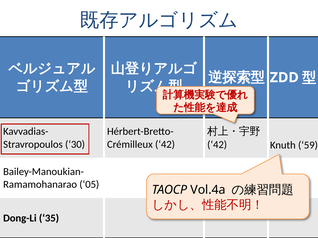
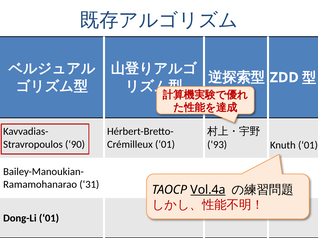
30: 30 -> 90 (75, 145)
42: 42 -> 01 (165, 145)
42: 42 -> 93 (217, 145)
Knuth 59: 59 -> 01 (308, 145)
05: 05 -> 31 (89, 185)
Vol.4a underline: none -> present (208, 190)
Dong-Li 35: 35 -> 01 (49, 218)
